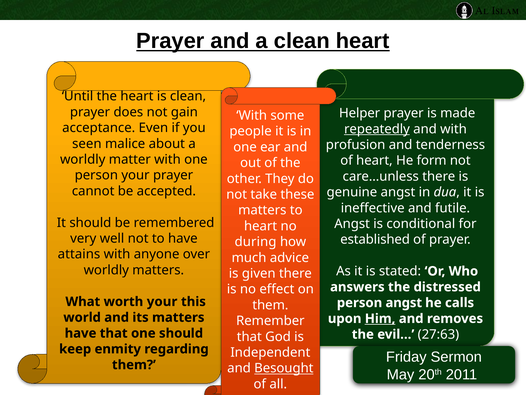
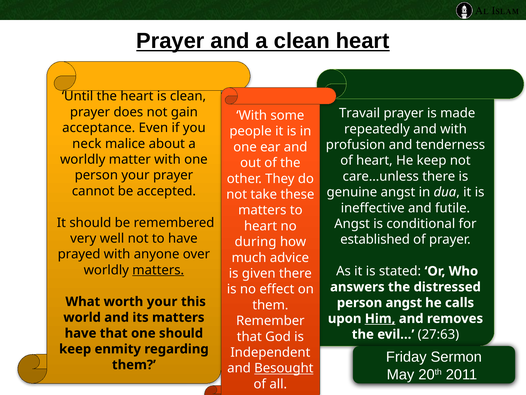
Helper: Helper -> Travail (360, 113)
repeatedly underline: present -> none (377, 129)
seen: seen -> neck (87, 143)
He form: form -> keep (432, 160)
attains: attains -> prayed (79, 254)
matters underline: none -> present (158, 270)
